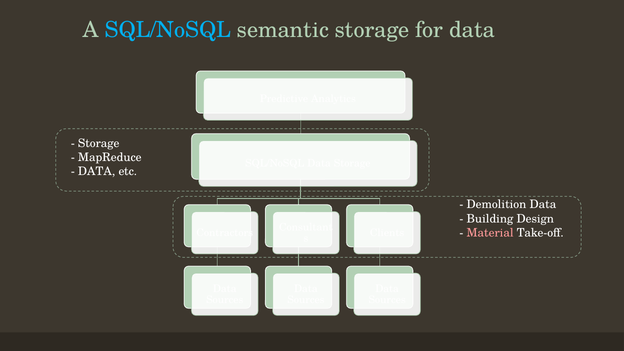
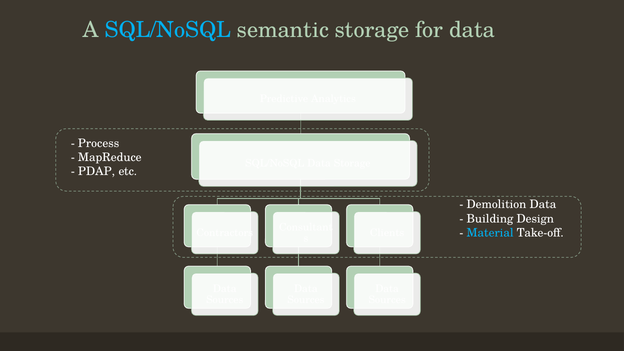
Storage: Storage -> Process (99, 144)
DATA: DATA -> PDAP (97, 172)
Material colour: pink -> light blue (490, 233)
